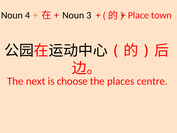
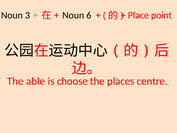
4: 4 -> 3 (28, 15)
3: 3 -> 6 (89, 15)
town: town -> point (161, 15)
next: next -> able (36, 81)
